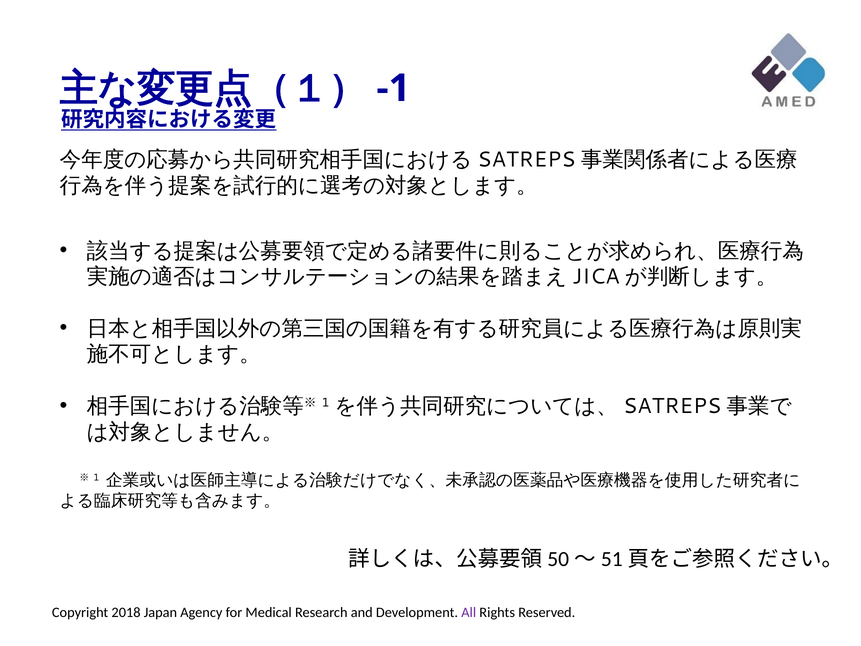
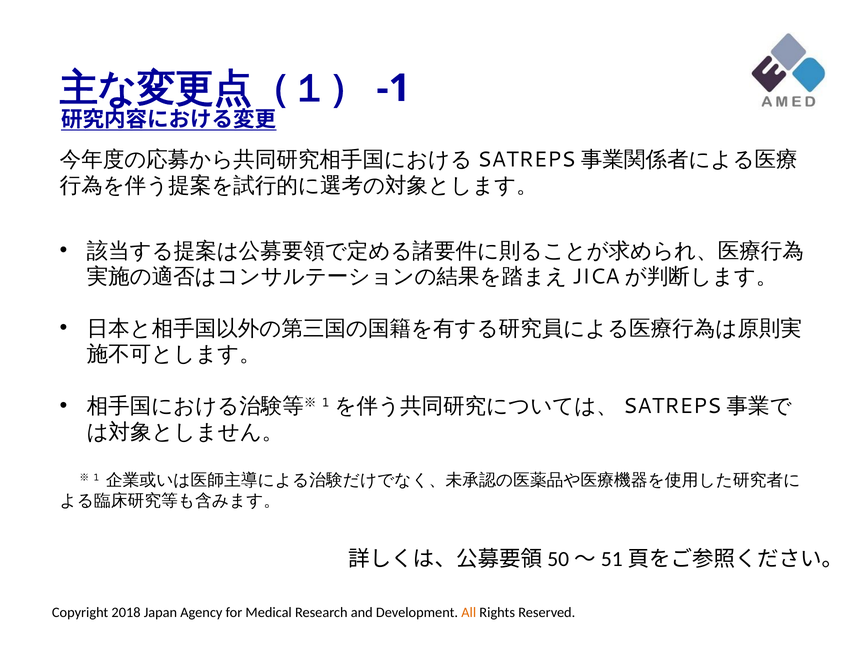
All colour: purple -> orange (469, 612)
